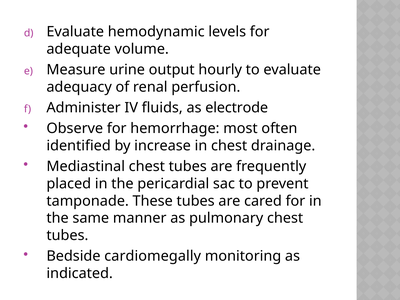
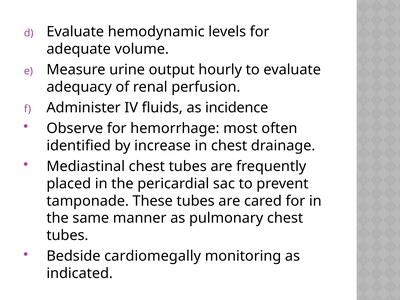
electrode: electrode -> incidence (237, 108)
